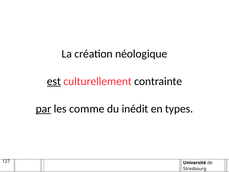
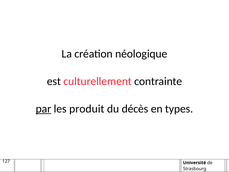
est underline: present -> none (54, 81)
comme: comme -> produit (87, 109)
inédit: inédit -> décès (135, 109)
